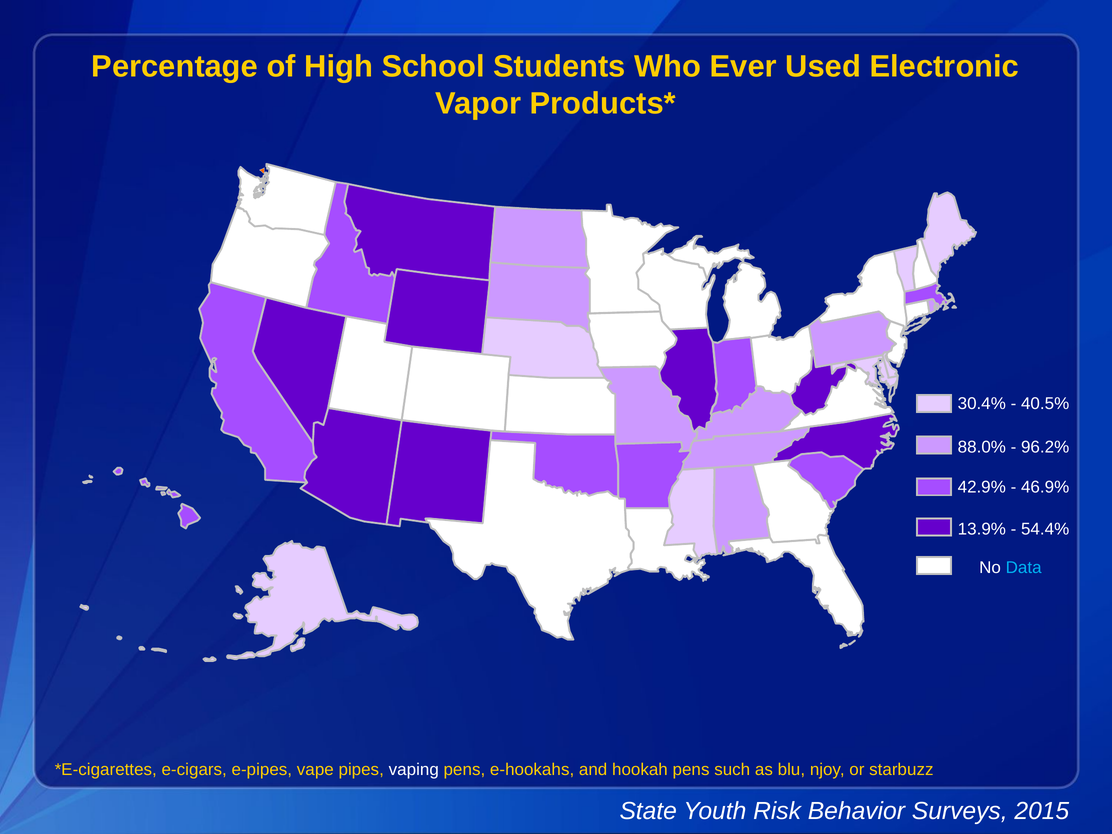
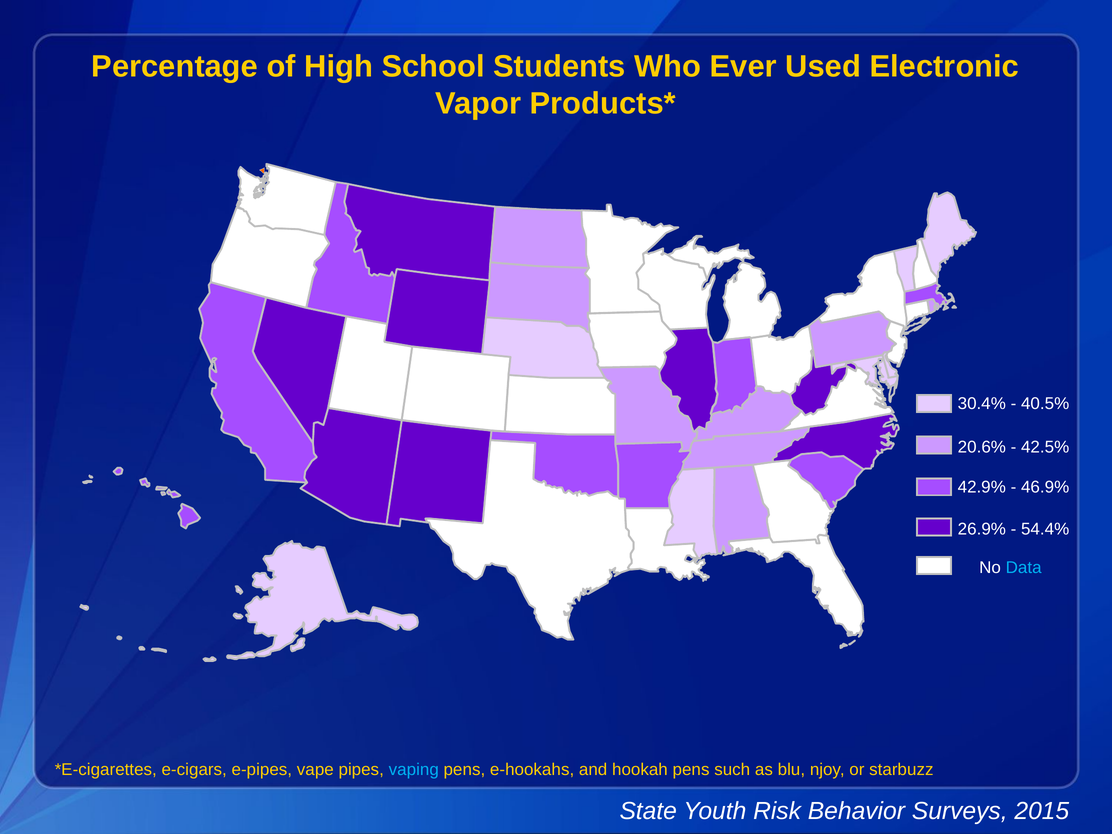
88.0%: 88.0% -> 20.6% (982, 447)
96.2%: 96.2% -> 42.5% (1045, 447)
13.9%: 13.9% -> 26.9% (982, 529)
vaping colour: white -> light blue (414, 770)
